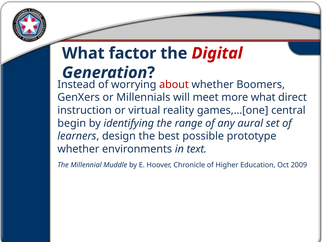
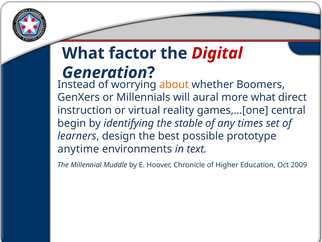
about colour: red -> orange (174, 84)
meet: meet -> aural (206, 97)
range: range -> stable (189, 123)
aural: aural -> times (250, 123)
whether: whether -> anytime (78, 149)
